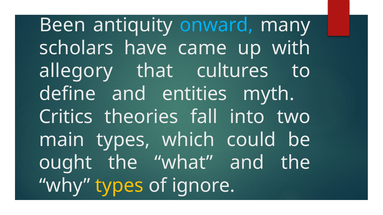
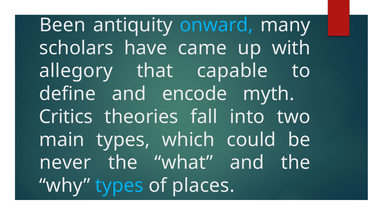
cultures: cultures -> capable (232, 71)
entities: entities -> encode (195, 94)
ought: ought -> never (65, 163)
types colour: yellow -> light blue (119, 186)
ignore: ignore -> places (203, 186)
